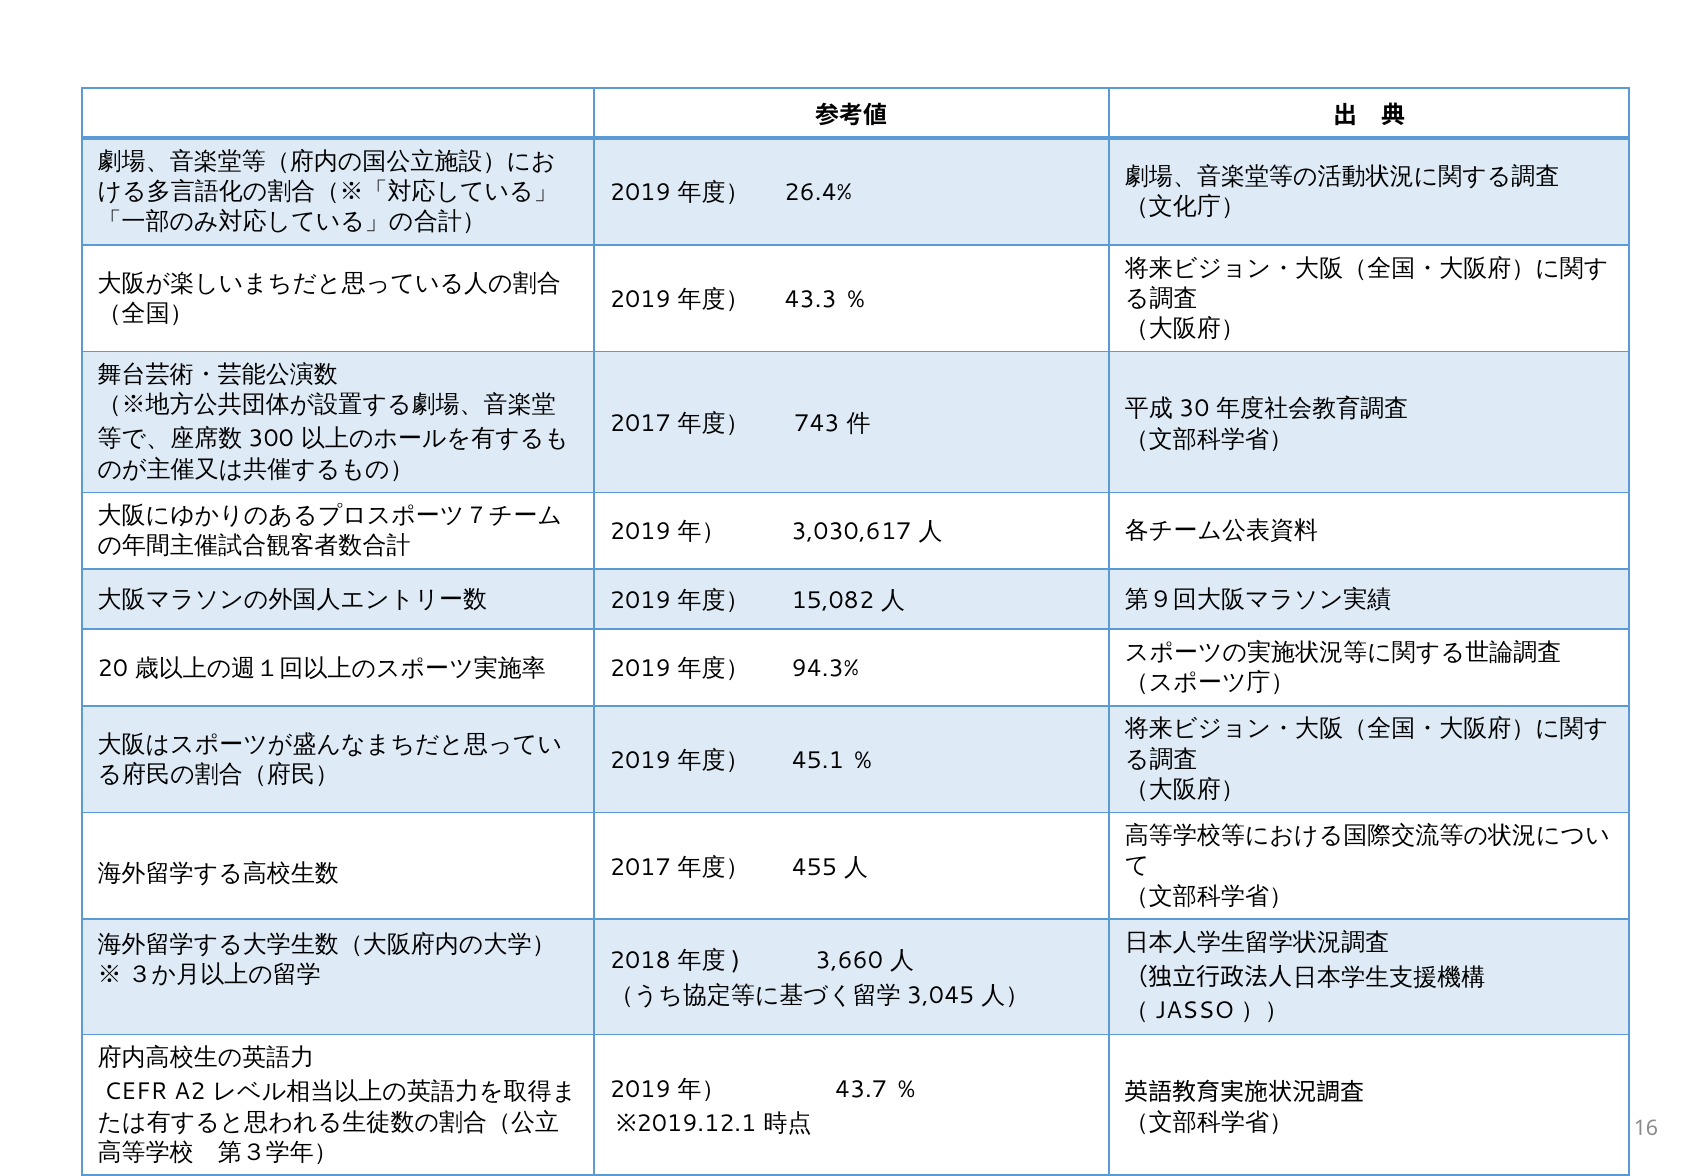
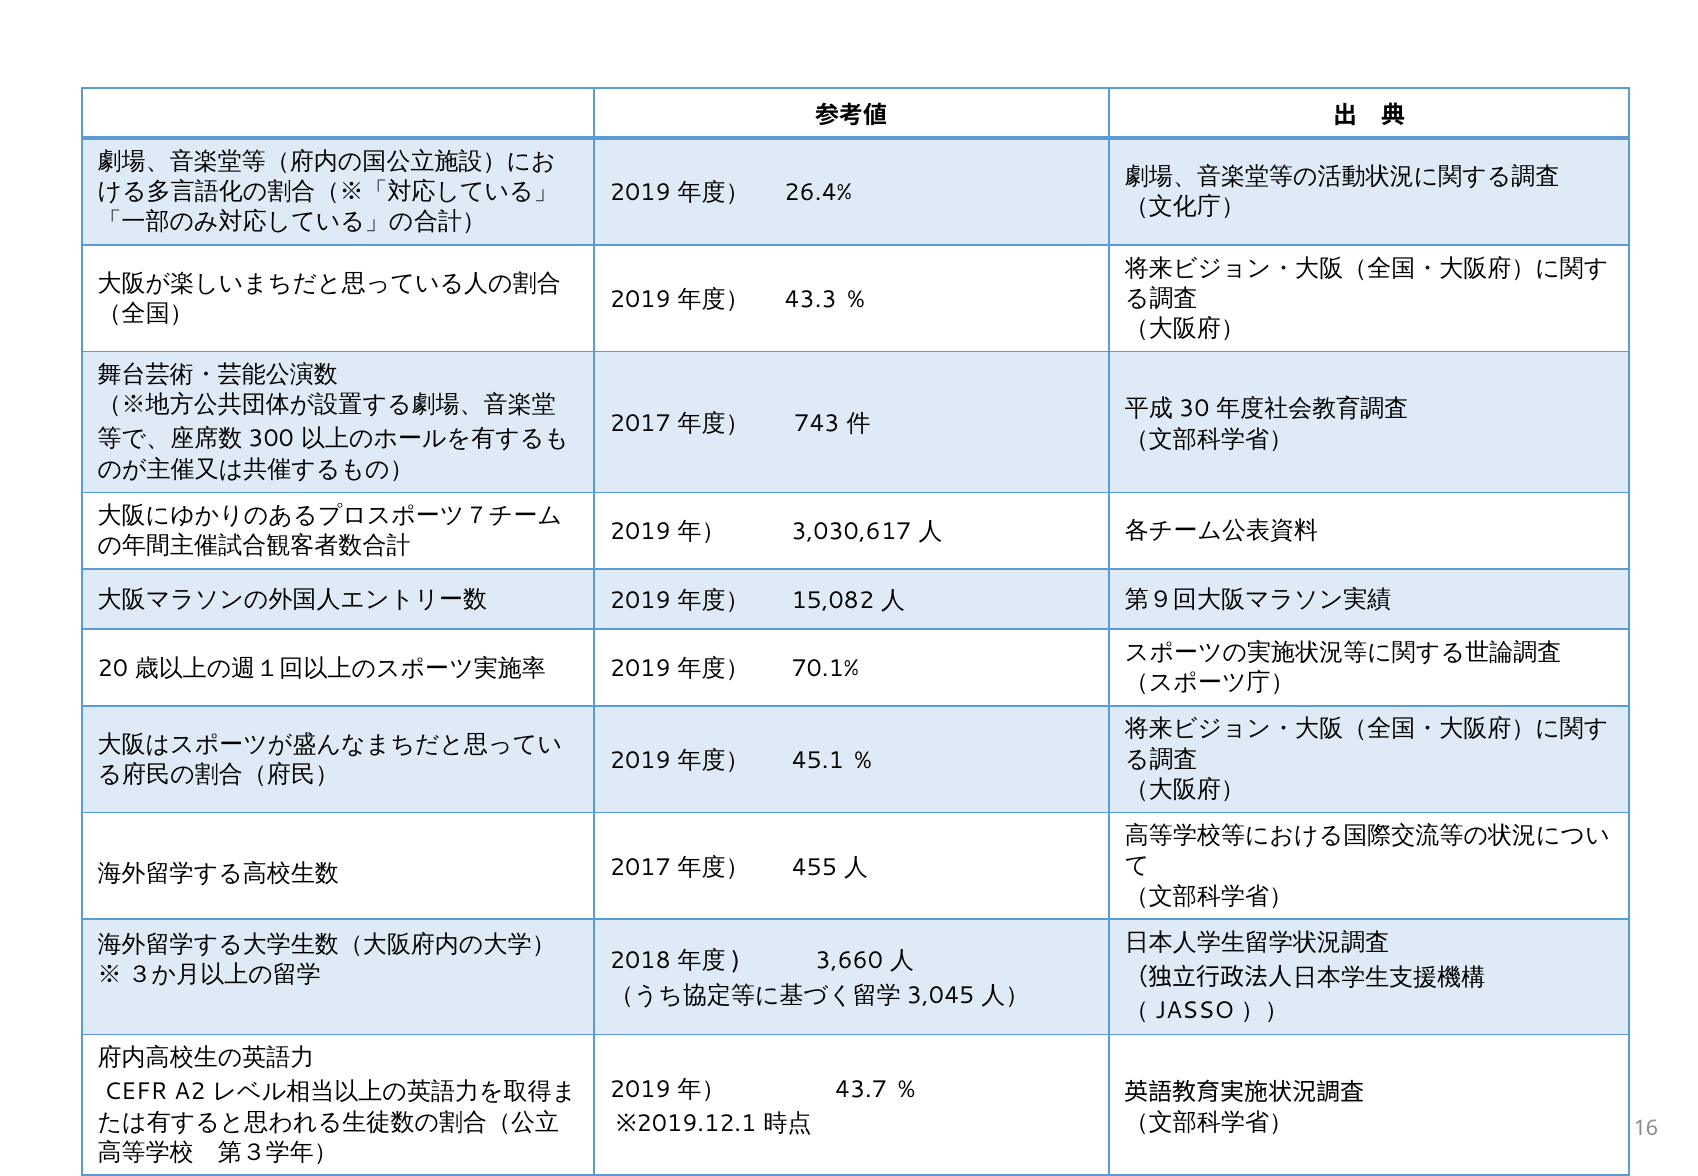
94.3%: 94.3% -> 70.1% (825, 669)
